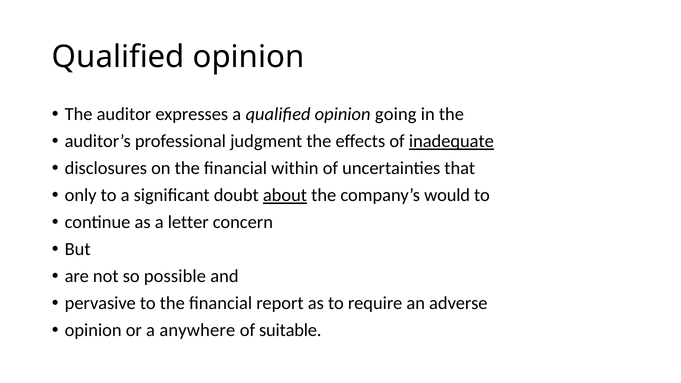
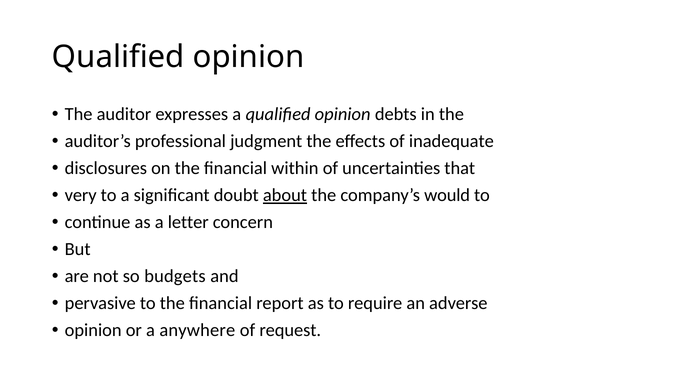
going: going -> debts (396, 114)
inadequate underline: present -> none (451, 141)
only: only -> very (81, 195)
possible: possible -> budgets (175, 276)
suitable: suitable -> request (290, 330)
